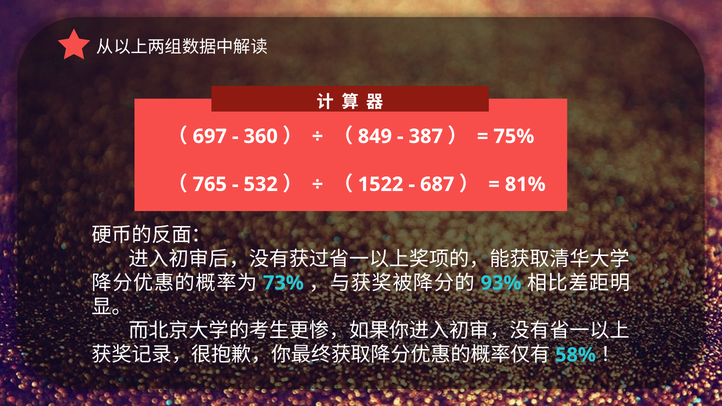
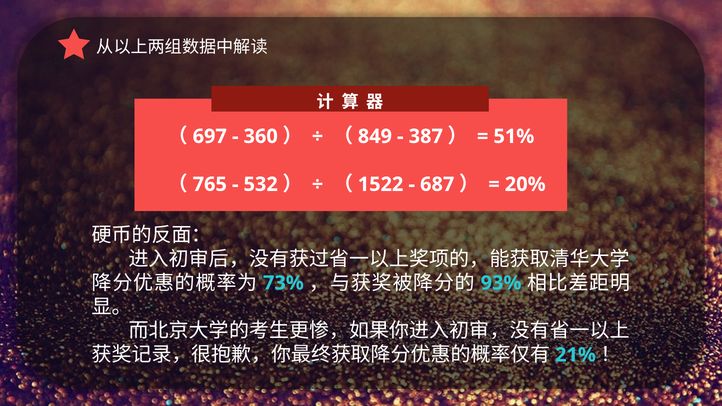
75%: 75% -> 51% (514, 136)
81%: 81% -> 20% (525, 184)
58%: 58% -> 21% (576, 355)
